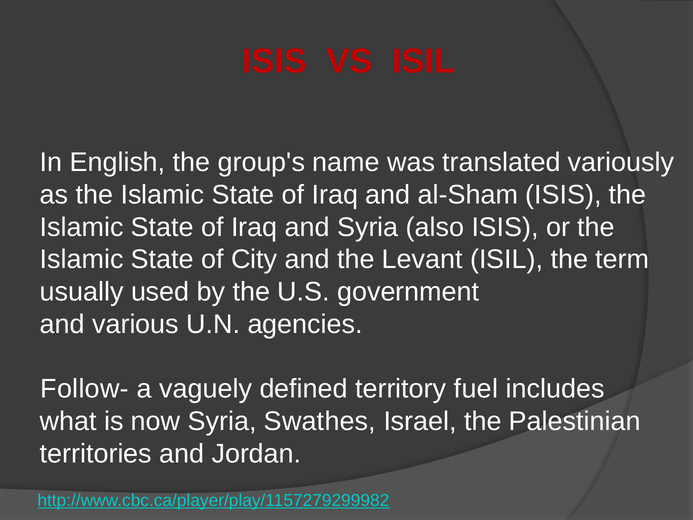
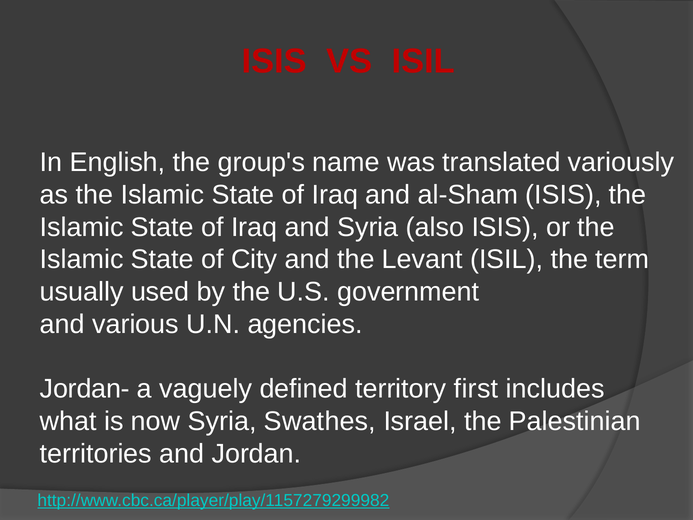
Follow-: Follow- -> Jordan- (85, 389)
fuel: fuel -> first (476, 389)
